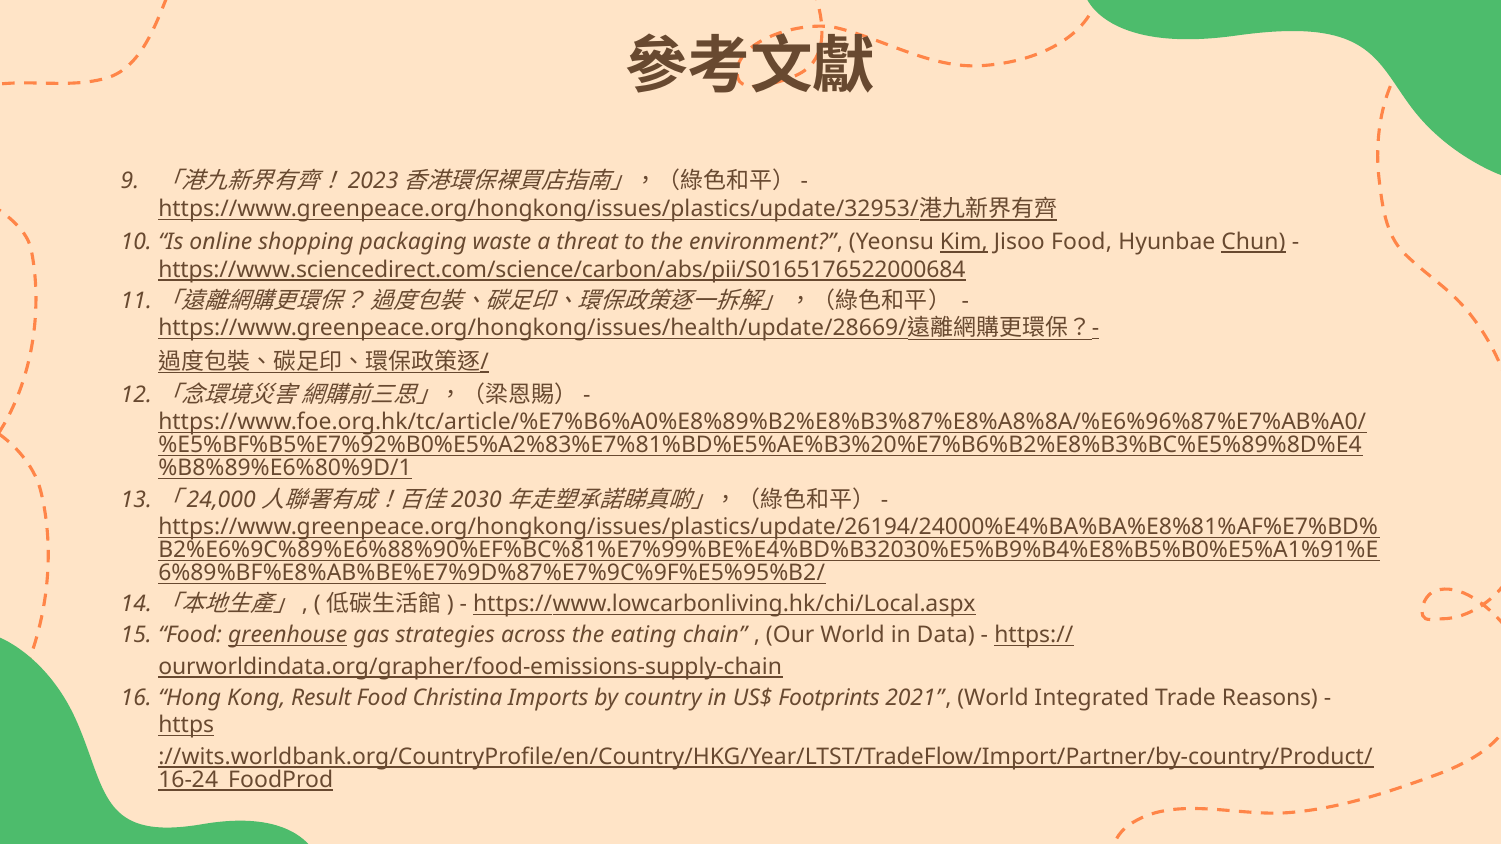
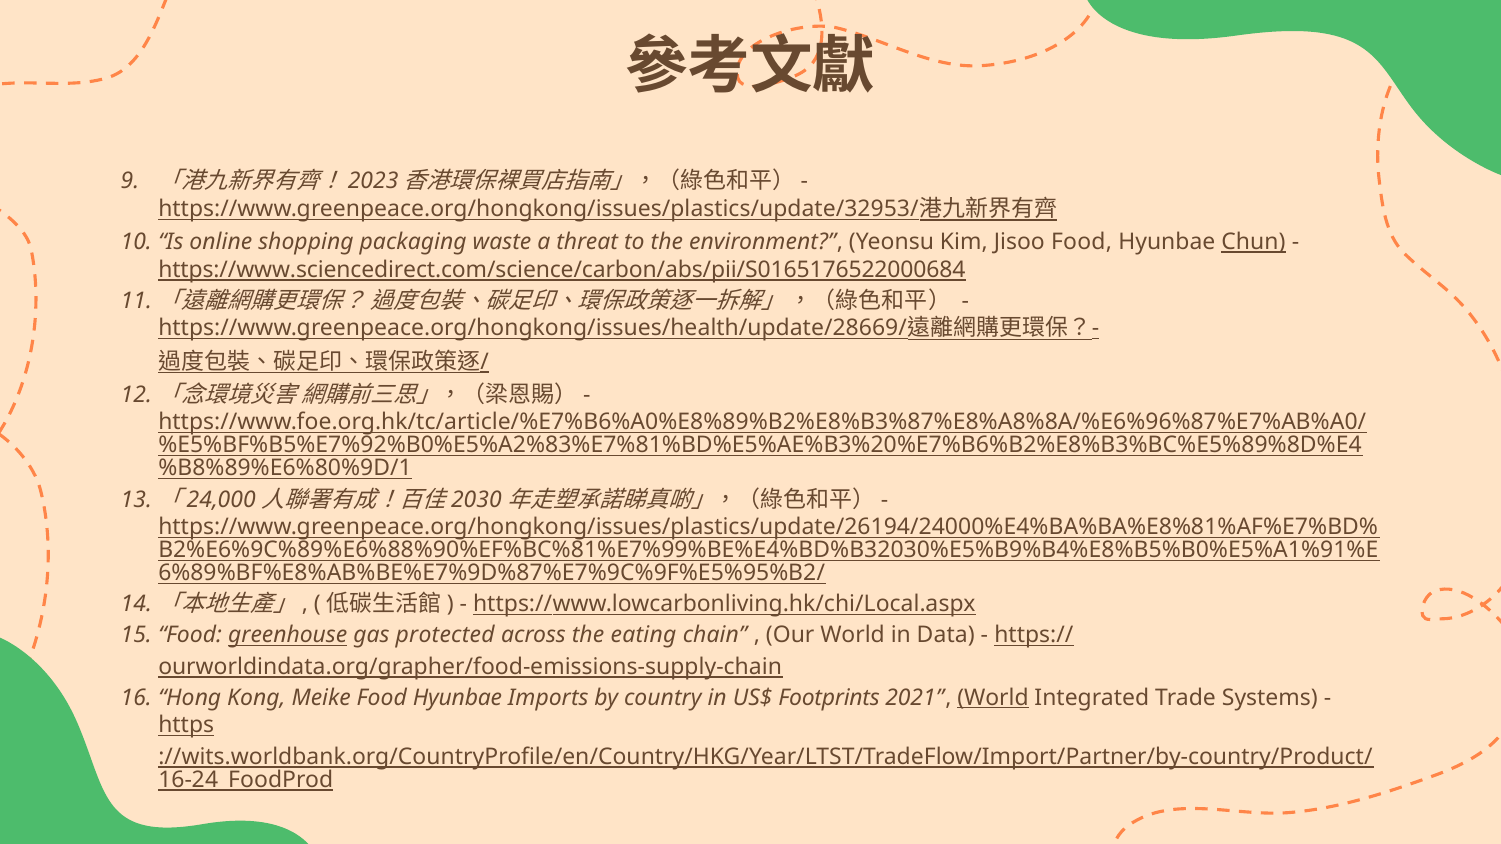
Kim underline: present -> none (964, 242)
strategies: strategies -> protected (445, 636)
Result: Result -> Meike (321, 698)
Christina: Christina -> Hyunbae (457, 698)
World underline: none -> present (993, 698)
Reasons: Reasons -> Systems (1270, 698)
